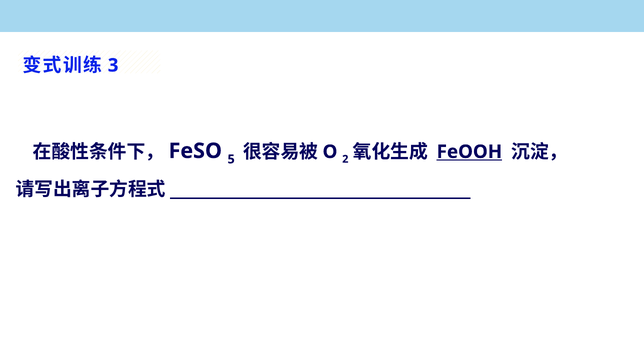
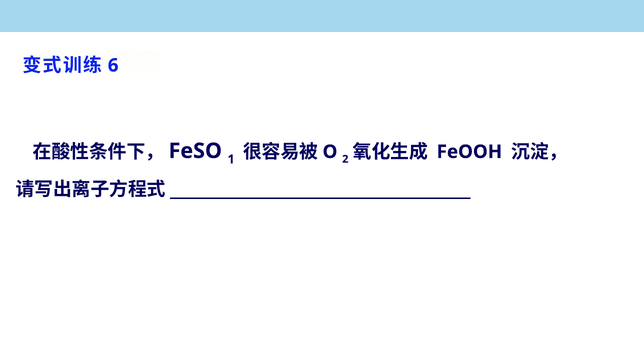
3: 3 -> 6 (113, 65)
5: 5 -> 1 (231, 159)
FeOOH underline: present -> none (469, 152)
